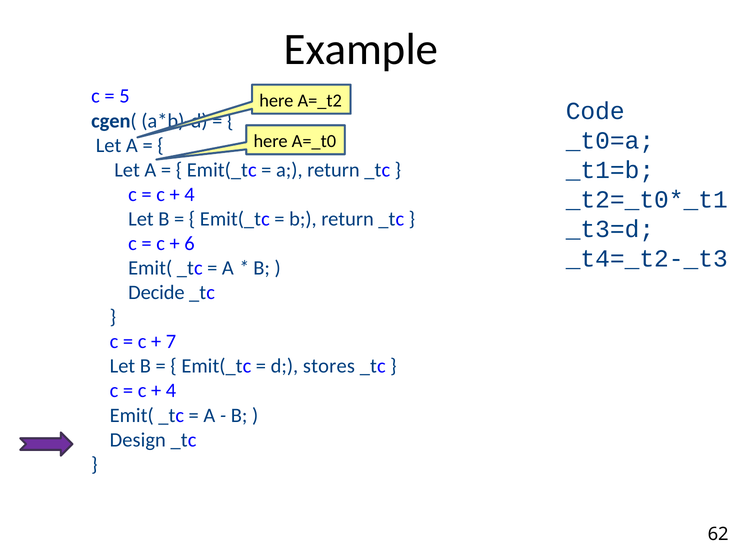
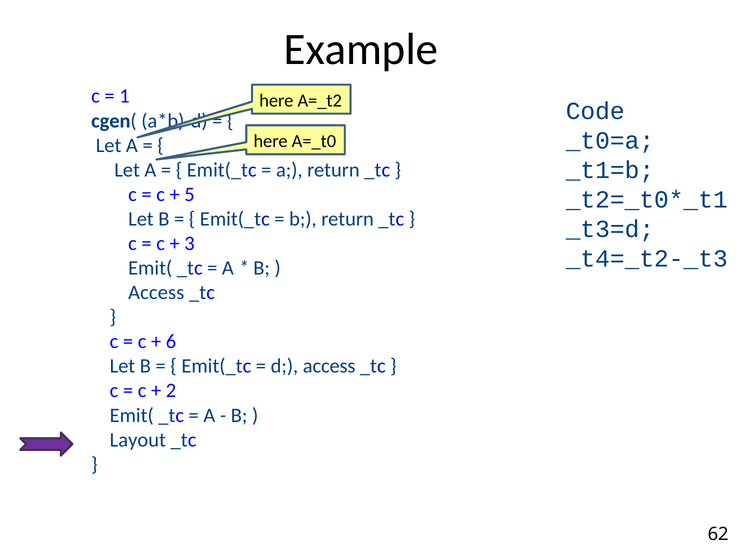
5: 5 -> 1 (124, 96)
4: 4 -> 5 (190, 194)
6: 6 -> 3 (190, 243)
Decide: Decide -> Access (156, 293)
7: 7 -> 6 (171, 342)
d stores: stores -> access (329, 366)
4: 4 -> 2 (171, 391)
Design: Design -> Layout (138, 440)
